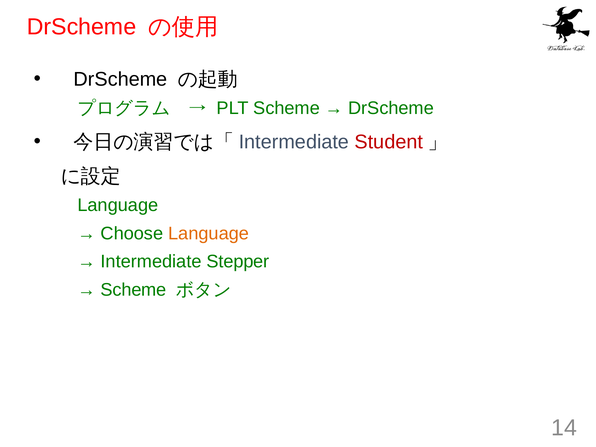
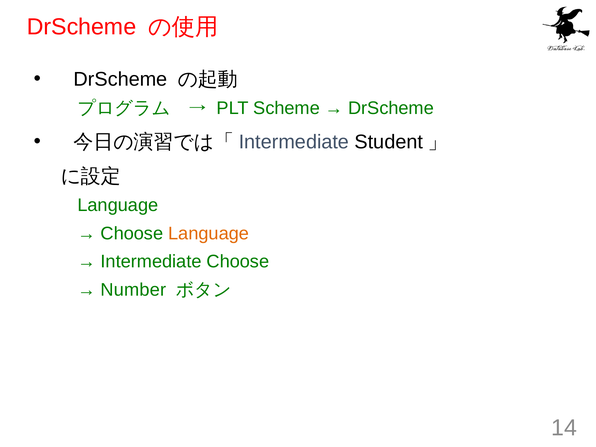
Student colour: red -> black (389, 142)
Intermediate Stepper: Stepper -> Choose (238, 262)
Scheme: Scheme -> Number (133, 290)
